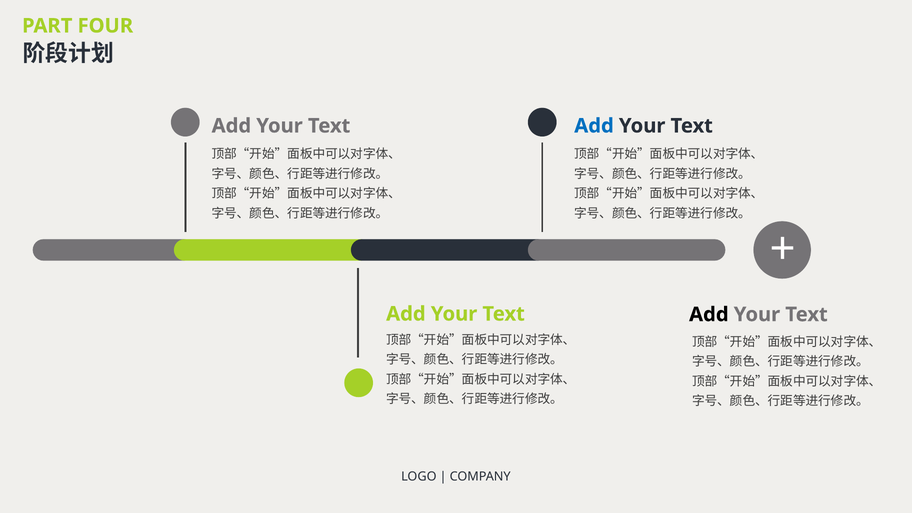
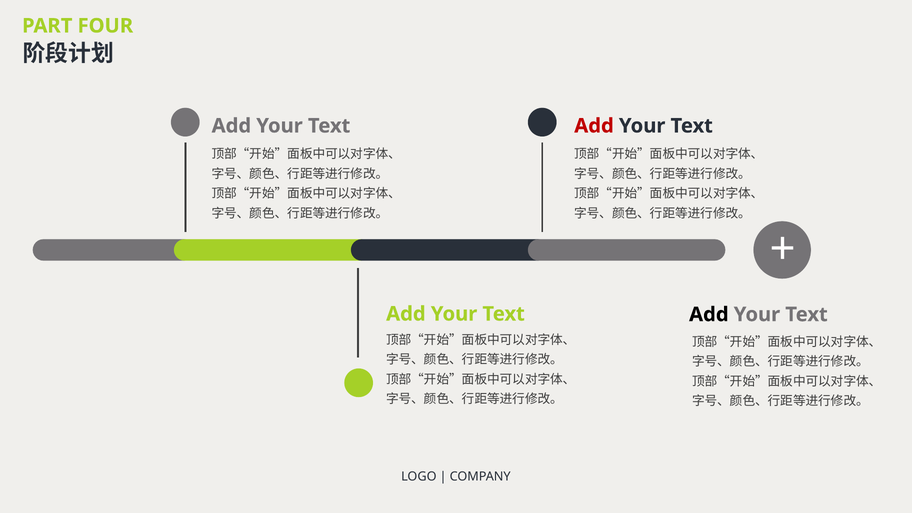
Add colour: blue -> red (594, 126)
